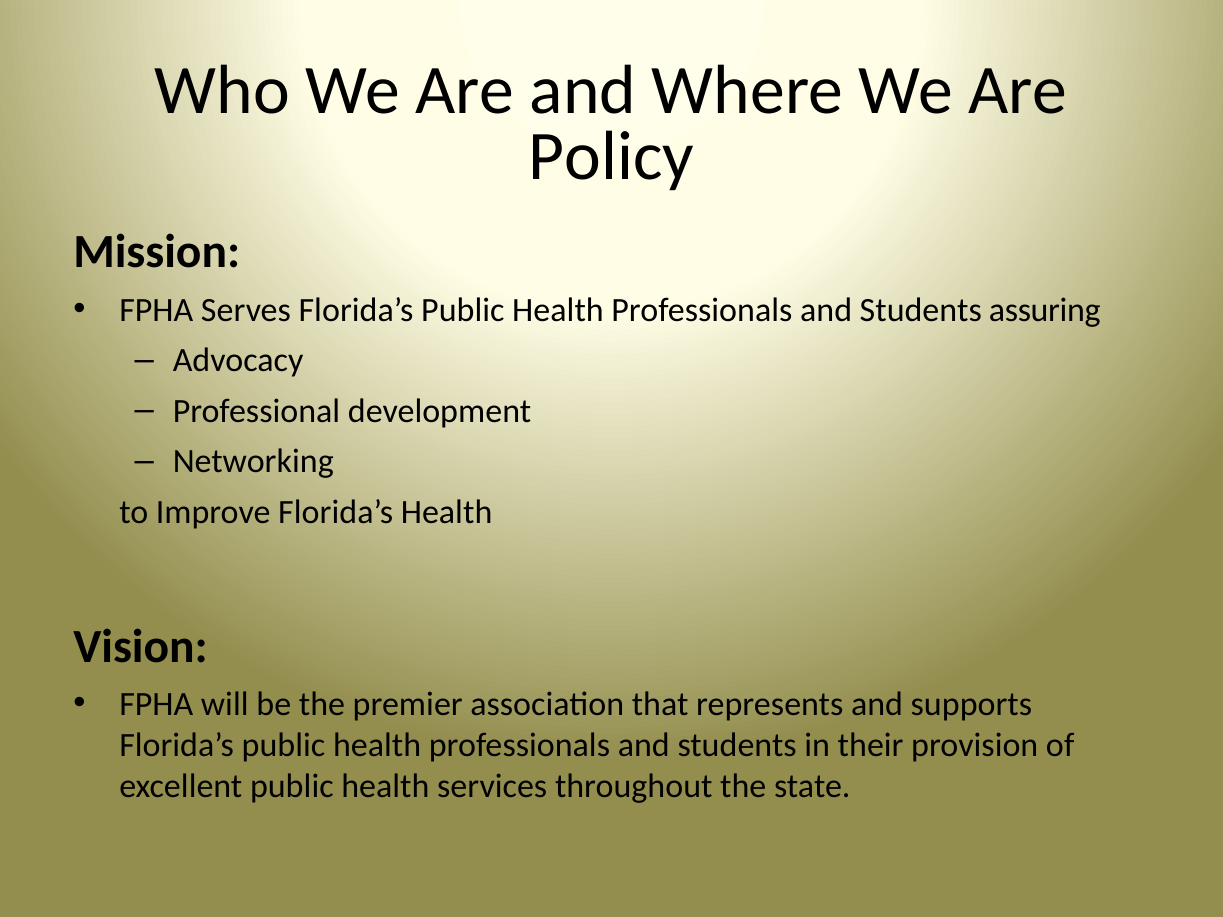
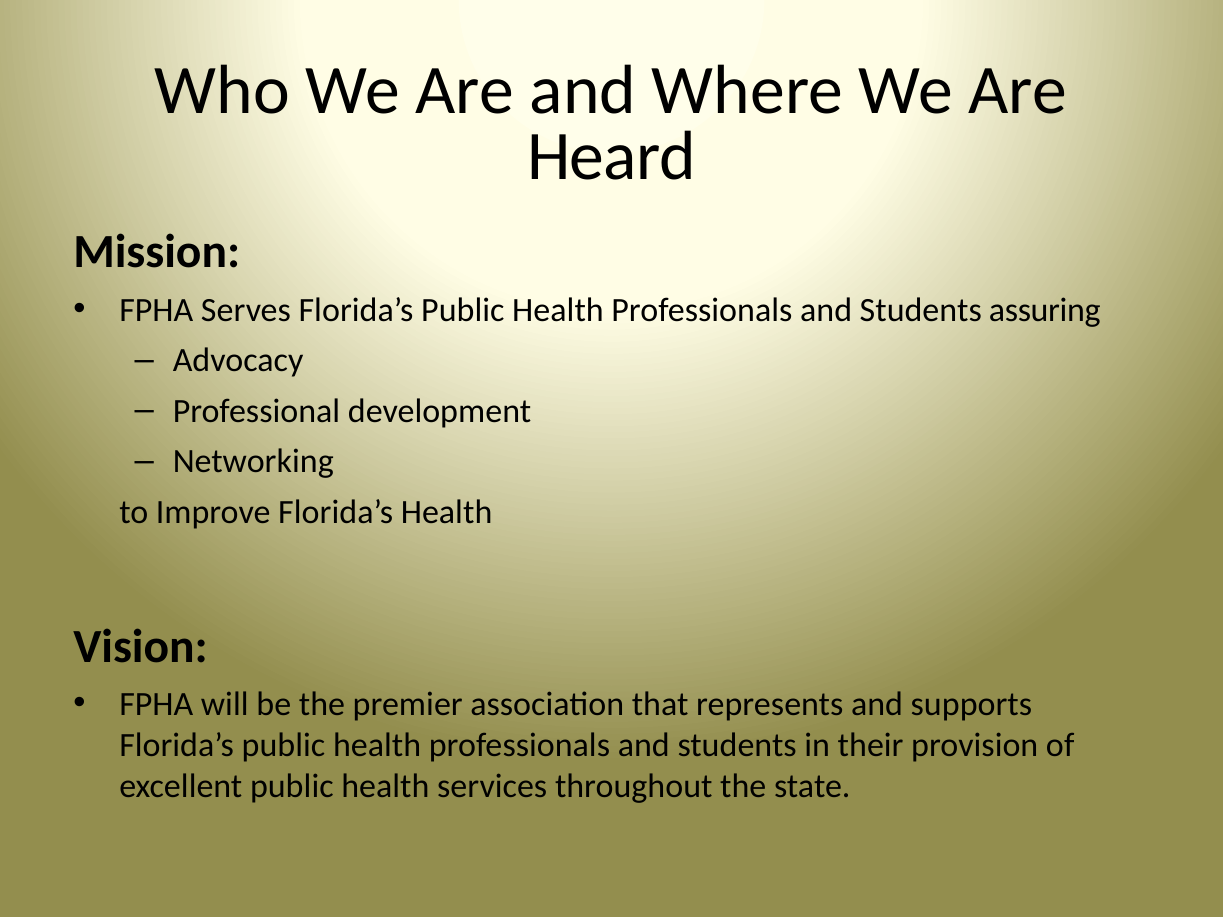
Policy: Policy -> Heard (612, 157)
